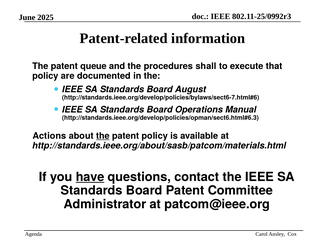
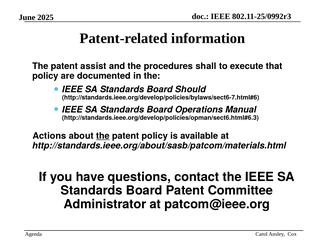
queue: queue -> assist (93, 66)
August: August -> Should (191, 89)
have underline: present -> none (90, 177)
